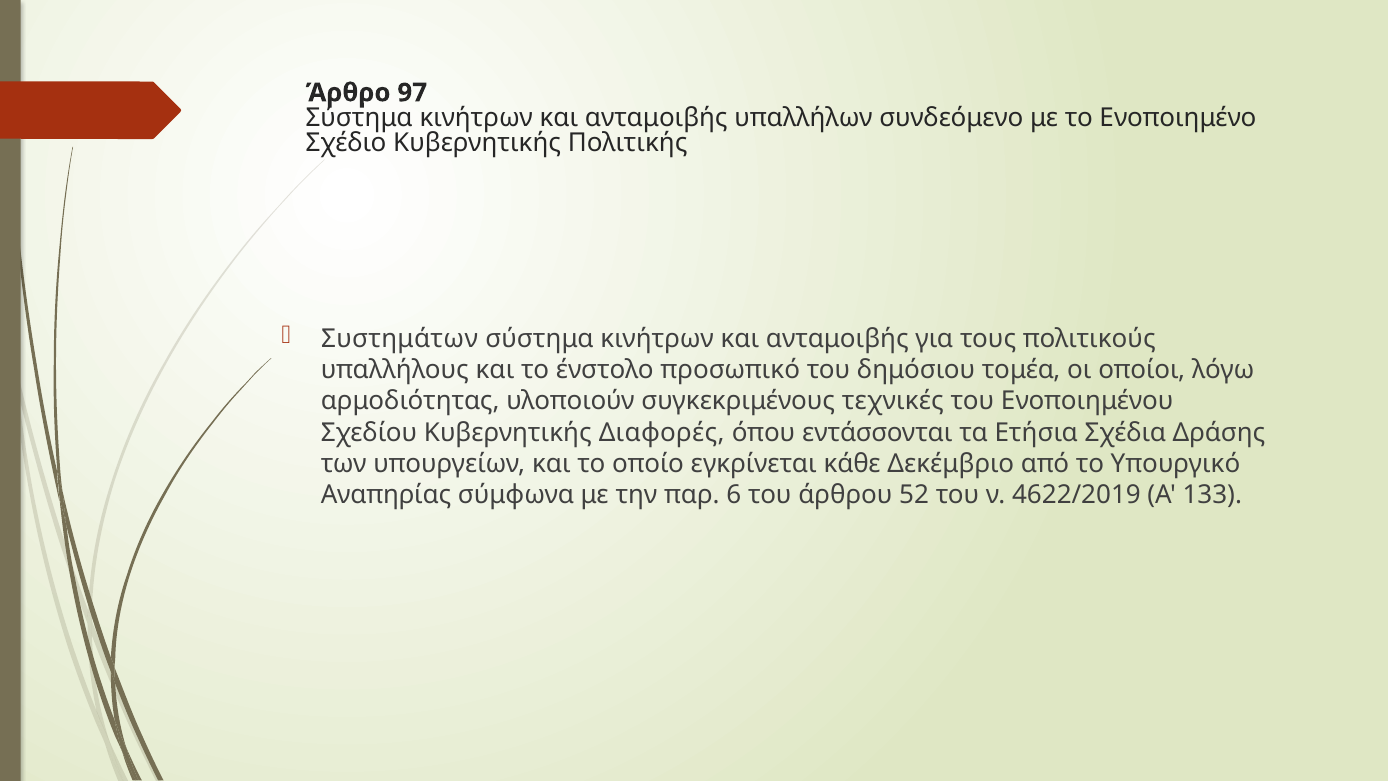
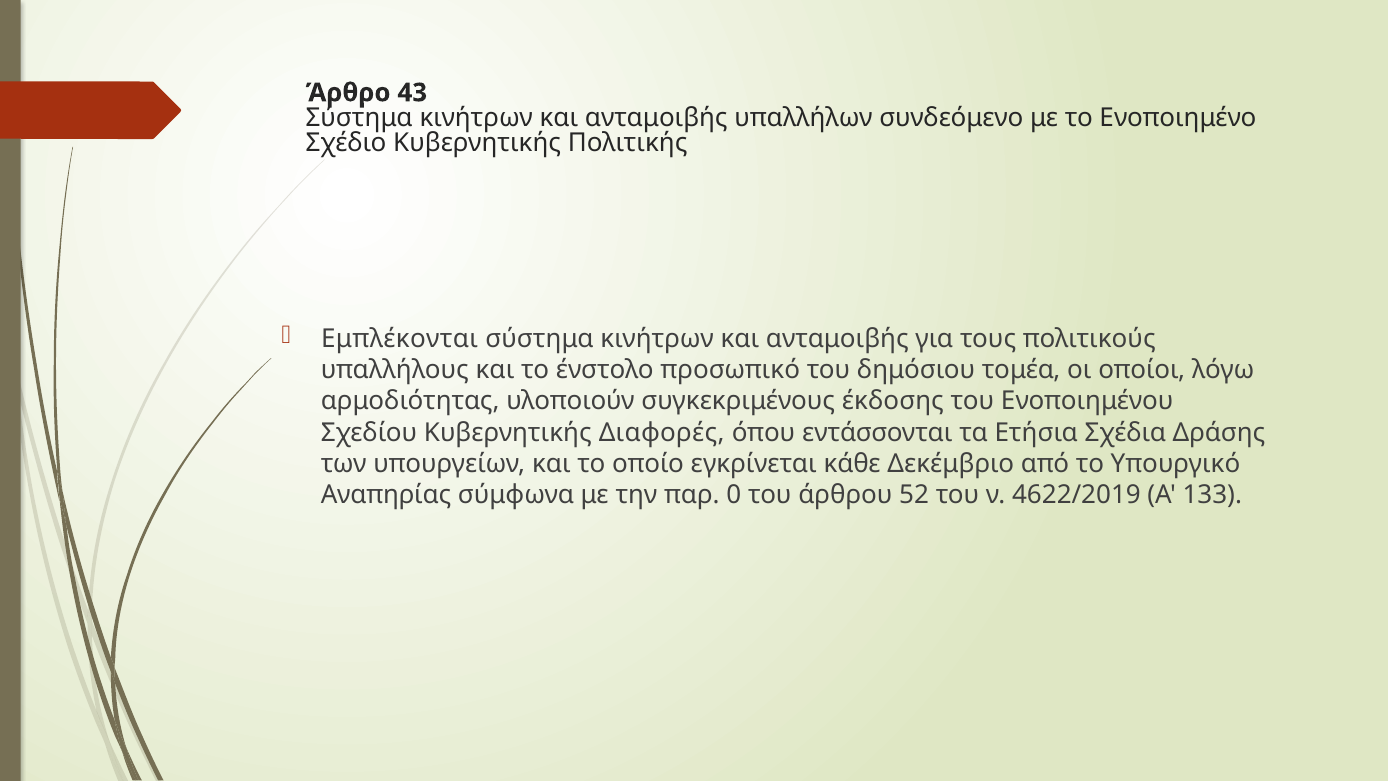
97: 97 -> 43 (412, 93)
Συστημάτων: Συστημάτων -> Εμπλέκονται (400, 339)
τεχνικές: τεχνικές -> έκδοσης (893, 401)
6: 6 -> 0 (734, 495)
